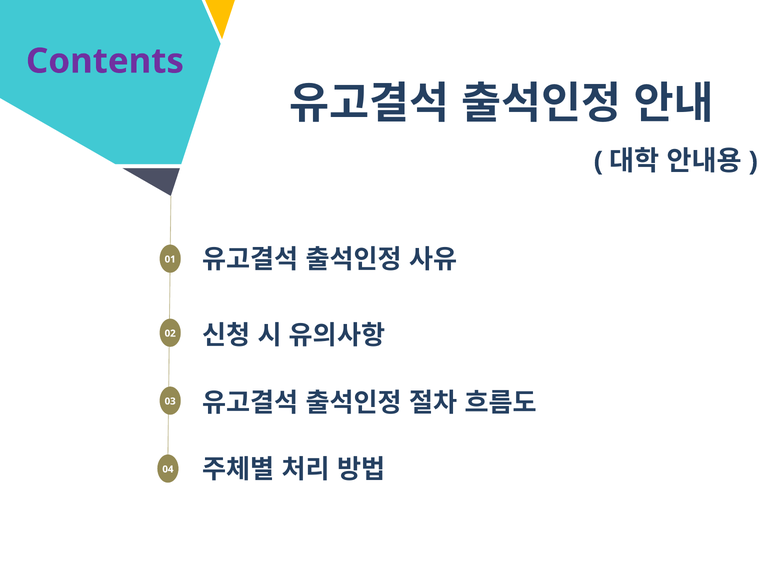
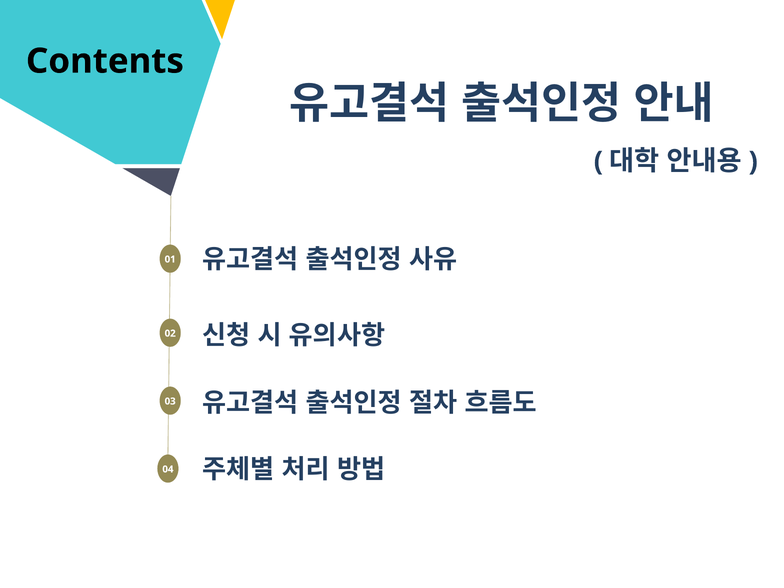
Contents colour: purple -> black (105, 61)
